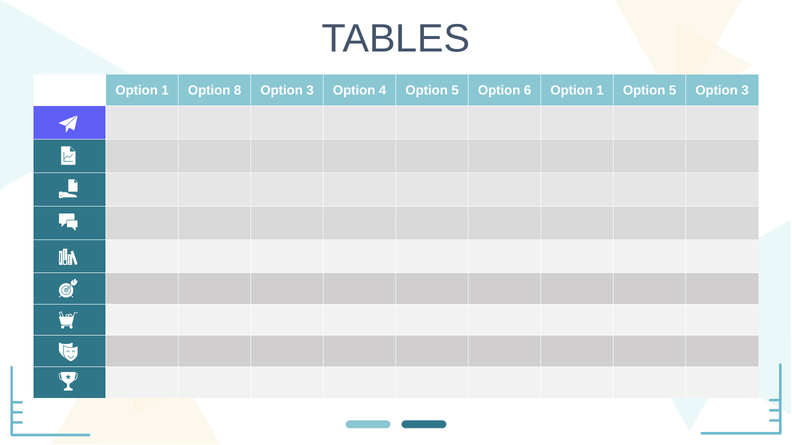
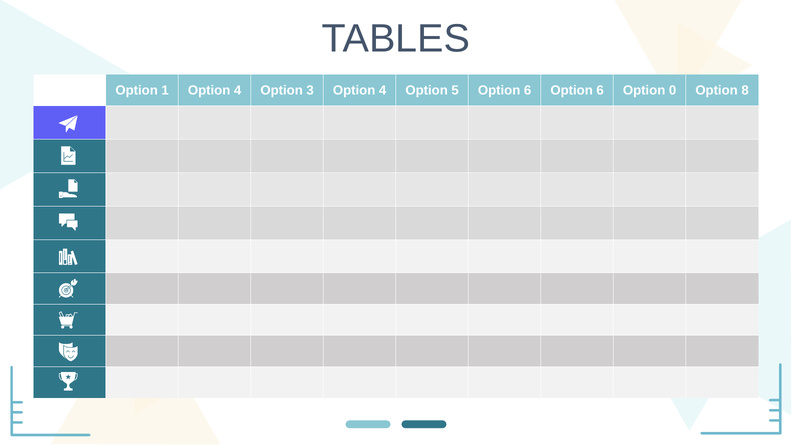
1 Option 8: 8 -> 4 (238, 90)
6 Option 1: 1 -> 6 (600, 90)
5: 5 -> 0 (673, 90)
3: 3 -> 8 (745, 90)
